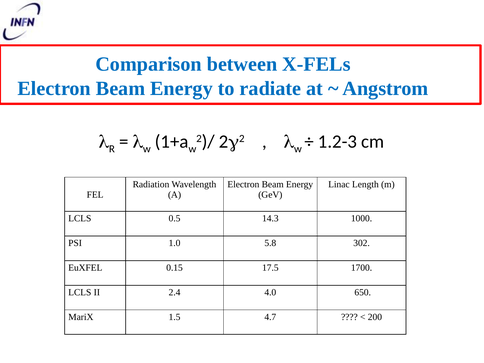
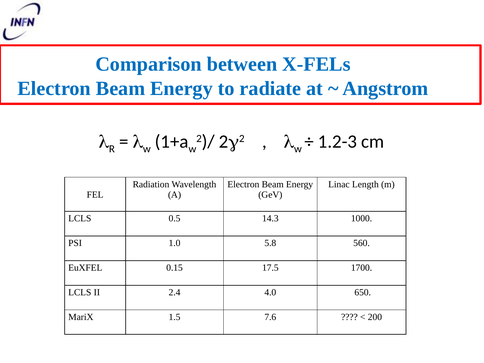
302: 302 -> 560 (362, 243)
4.7: 4.7 -> 7.6 (270, 317)
